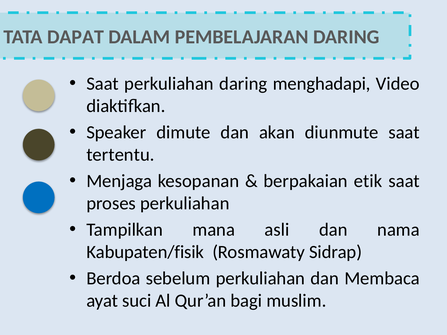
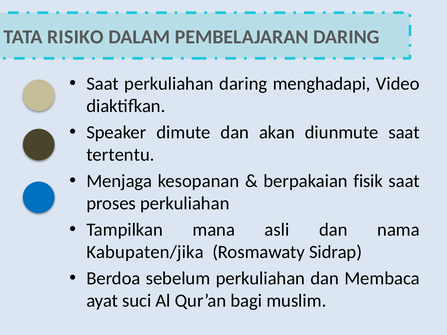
DAPAT: DAPAT -> RISIKO (75, 37)
etik: etik -> fisik (368, 181)
Kabupaten/fisik: Kabupaten/fisik -> Kabupaten/jika (145, 252)
